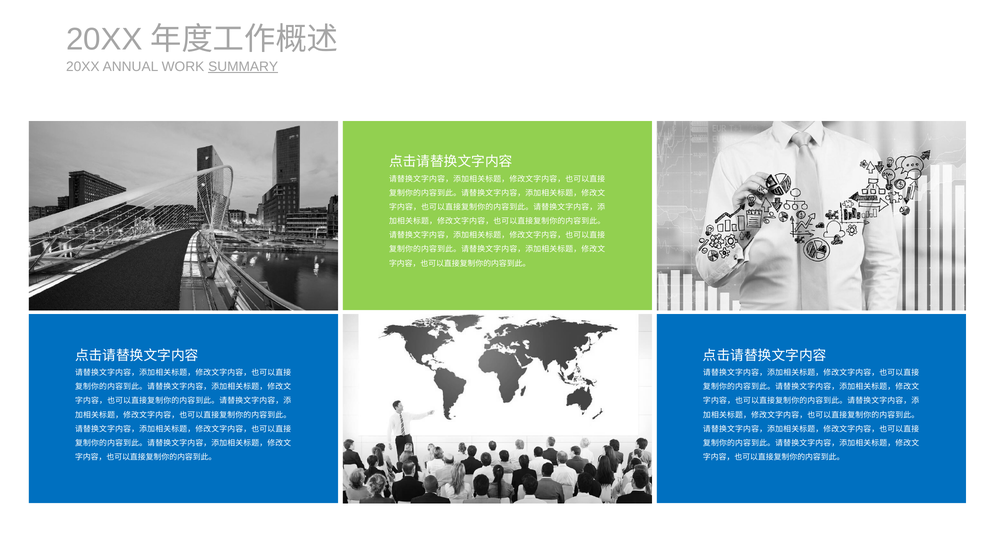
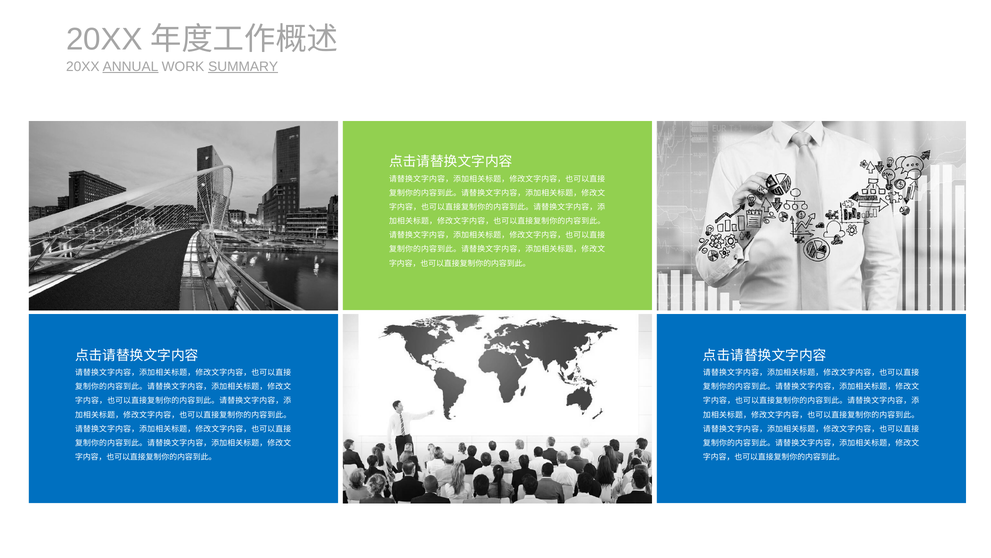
ANNUAL underline: none -> present (130, 67)
